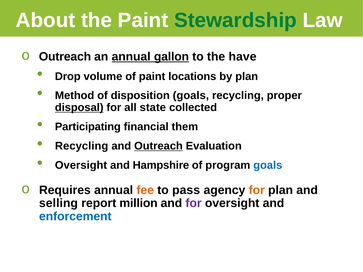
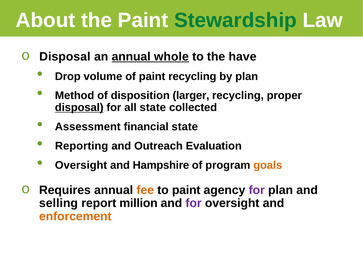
Outreach: Outreach -> Disposal (65, 57)
gallon: gallon -> whole (171, 57)
paint locations: locations -> recycling (192, 76)
disposition goals: goals -> larger (191, 96)
Participating: Participating -> Assessment (88, 127)
financial them: them -> state (185, 127)
Recycling: Recycling -> Reporting (82, 146)
Outreach underline: present -> none (158, 146)
goals colour: blue -> orange (268, 165)
to pass: pass -> paint (186, 190)
for colour: orange -> purple (257, 190)
enforcement colour: blue -> orange (75, 216)
